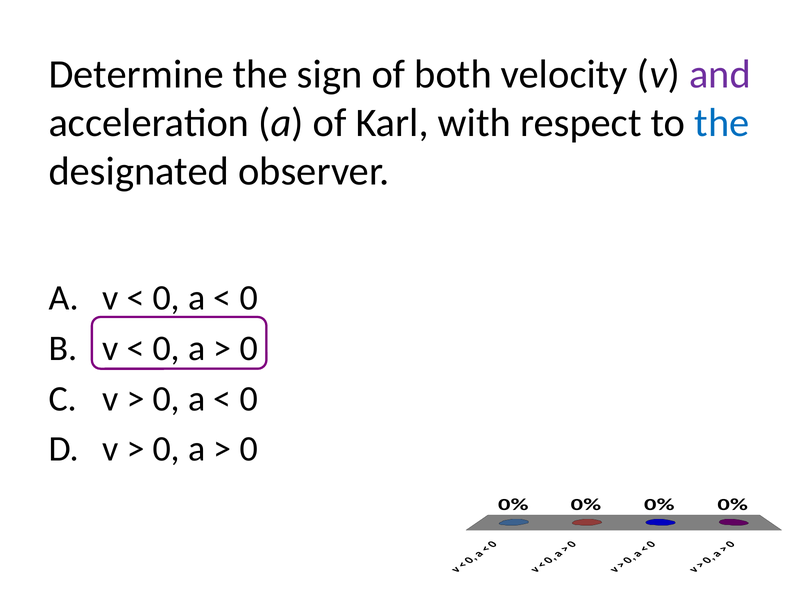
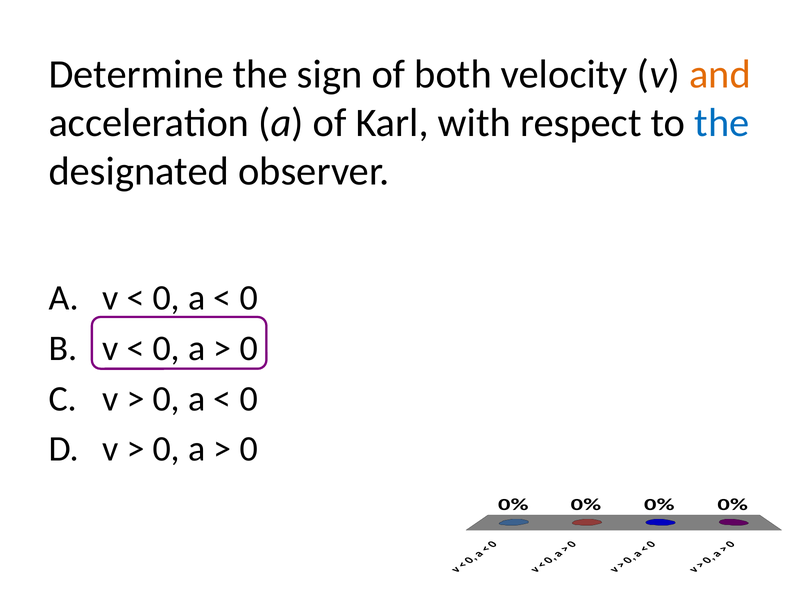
and colour: purple -> orange (720, 74)
